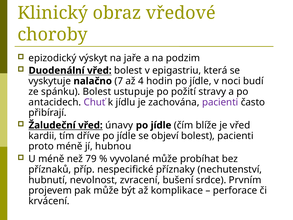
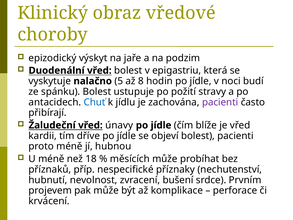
7: 7 -> 5 (119, 81)
4: 4 -> 8 (141, 81)
Chuť colour: purple -> blue (95, 102)
79: 79 -> 18 (91, 159)
vyvolané: vyvolané -> měsících (130, 159)
